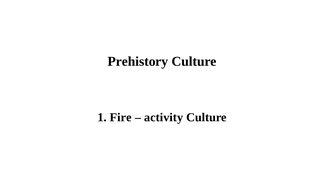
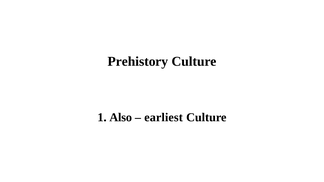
Fire: Fire -> Also (121, 118)
activity: activity -> earliest (164, 118)
